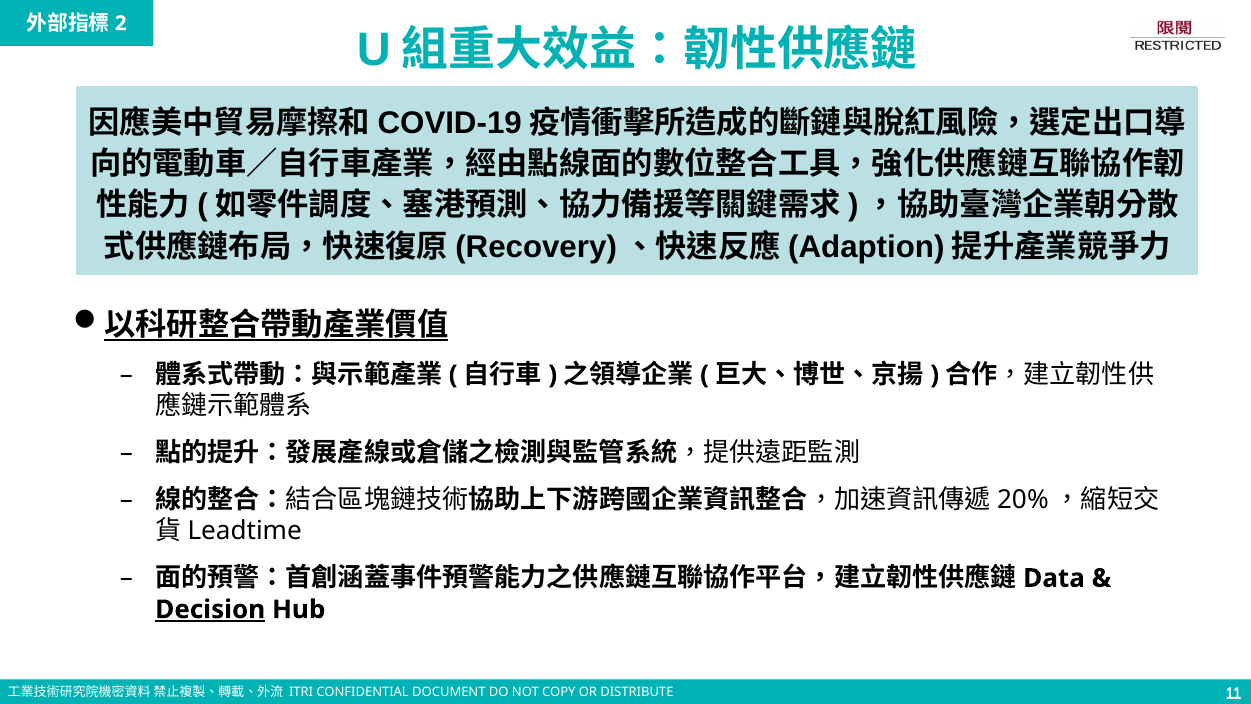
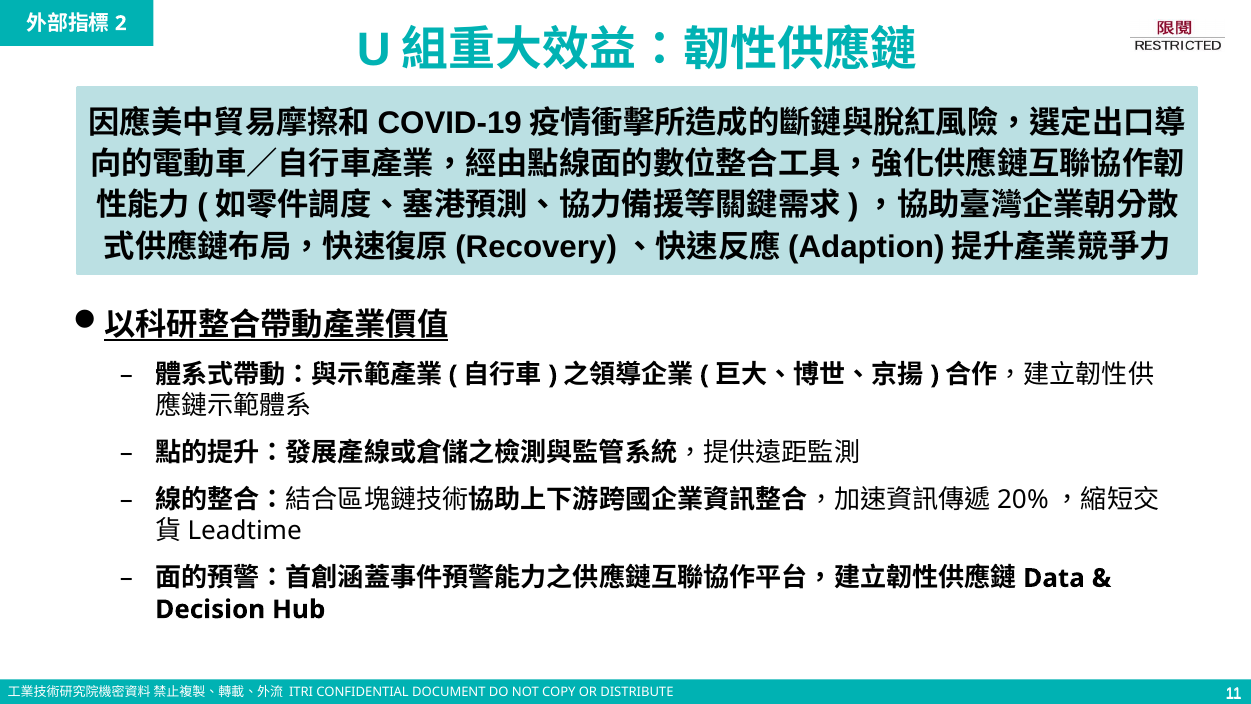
Decision underline: present -> none (210, 609)
